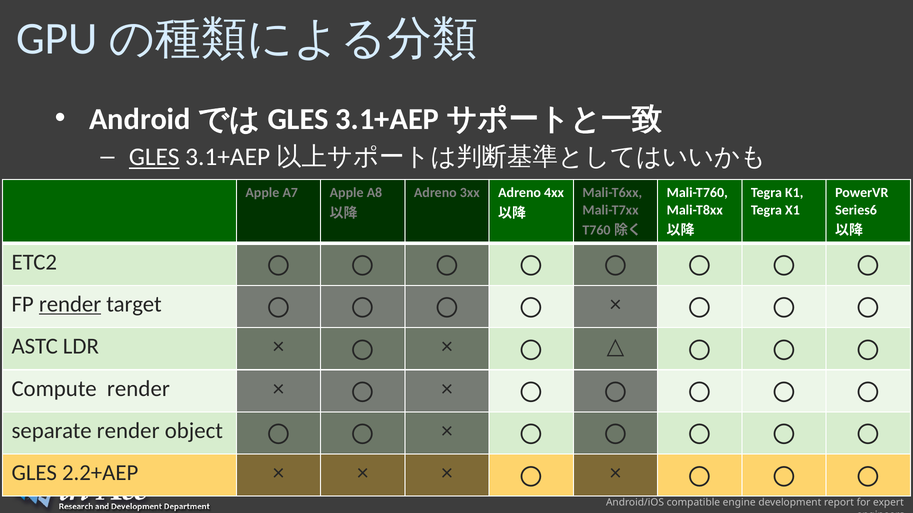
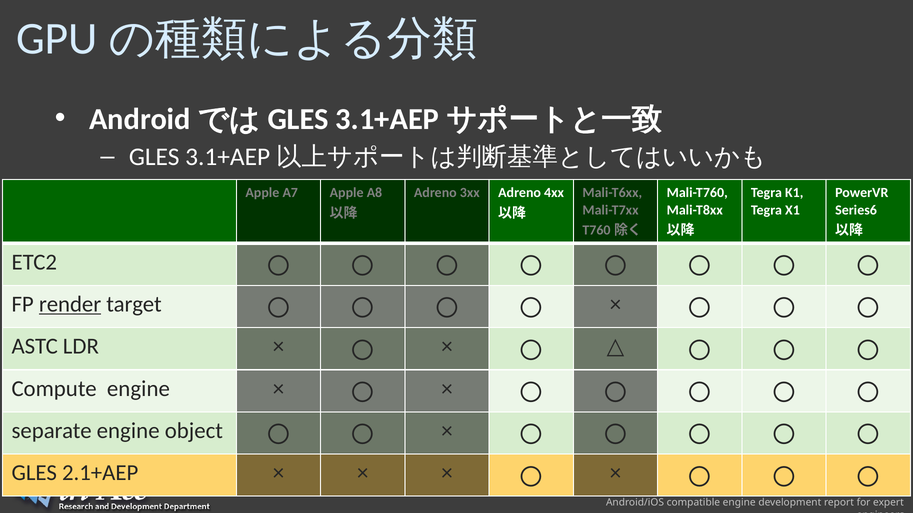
GLES underline: present -> none (154, 157)
Compute render: render -> engine (138, 389)
separate render: render -> engine (128, 431)
2.2+AEP: 2.2+AEP -> 2.1+AEP (100, 473)
